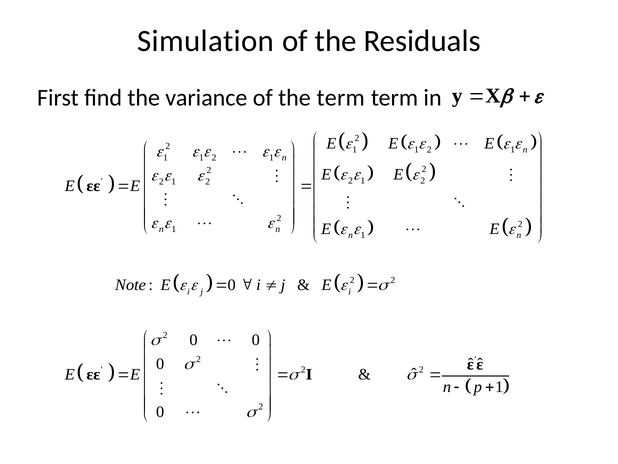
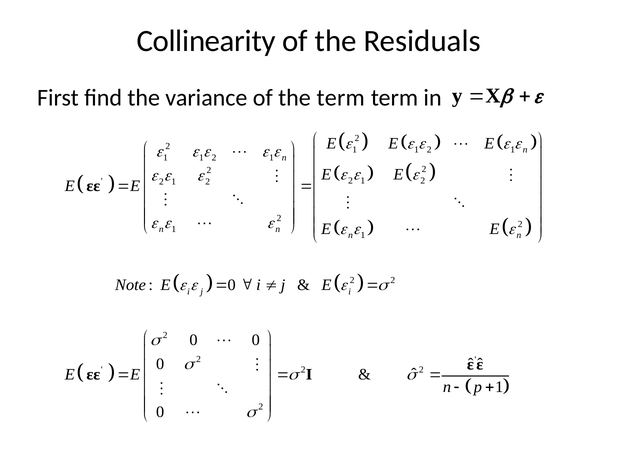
Simulation: Simulation -> Collinearity (206, 41)
